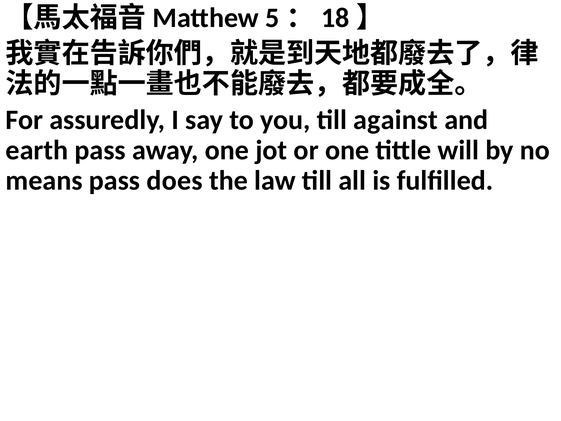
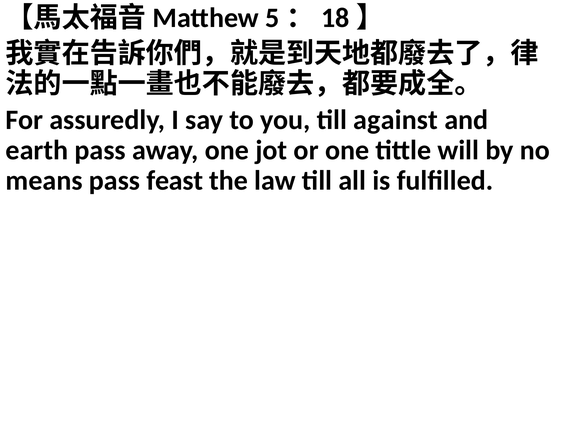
does: does -> feast (175, 181)
